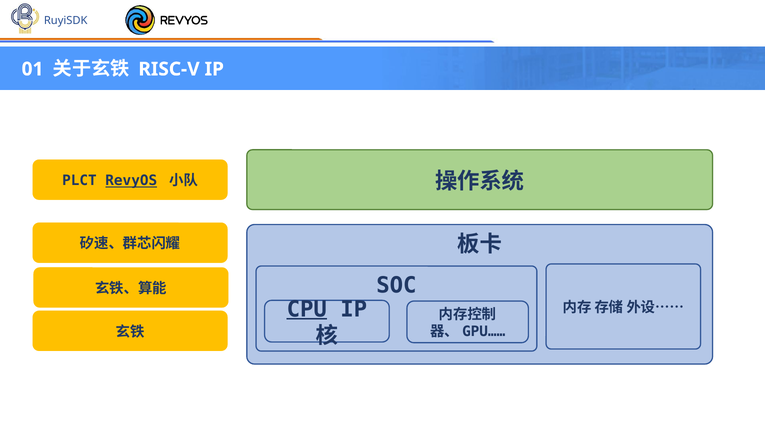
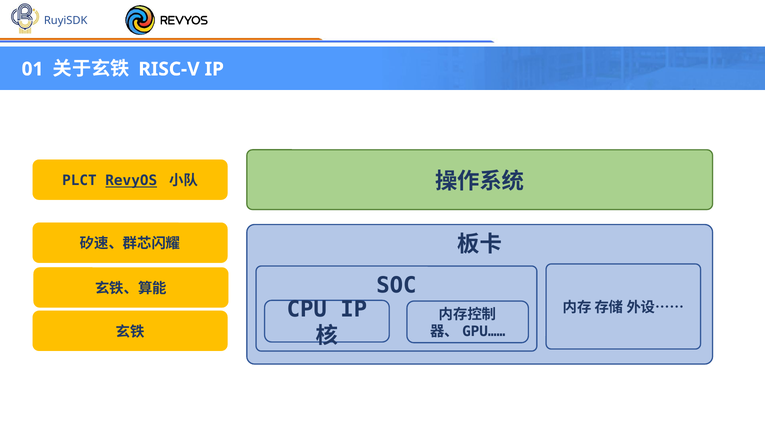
CPU underline: present -> none (307, 310)
